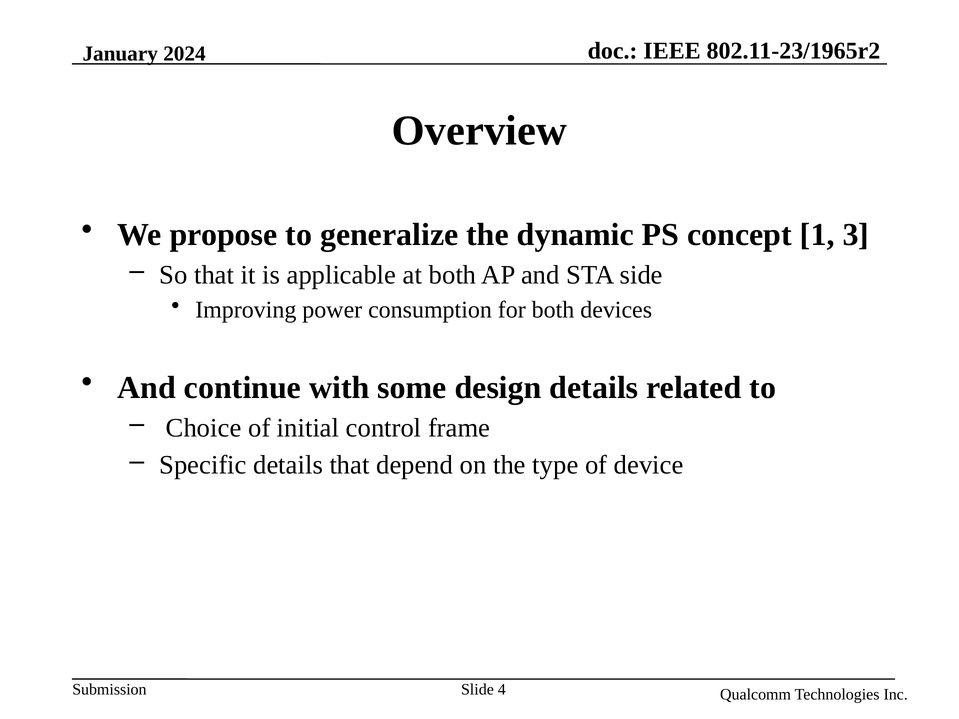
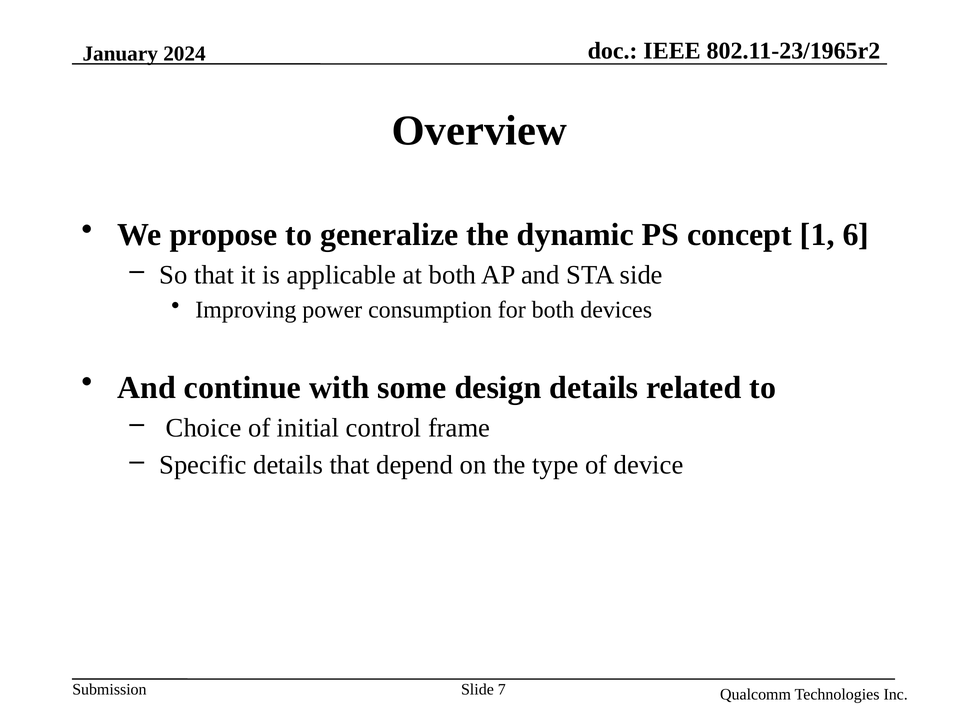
3: 3 -> 6 (856, 235)
4: 4 -> 7 (502, 690)
